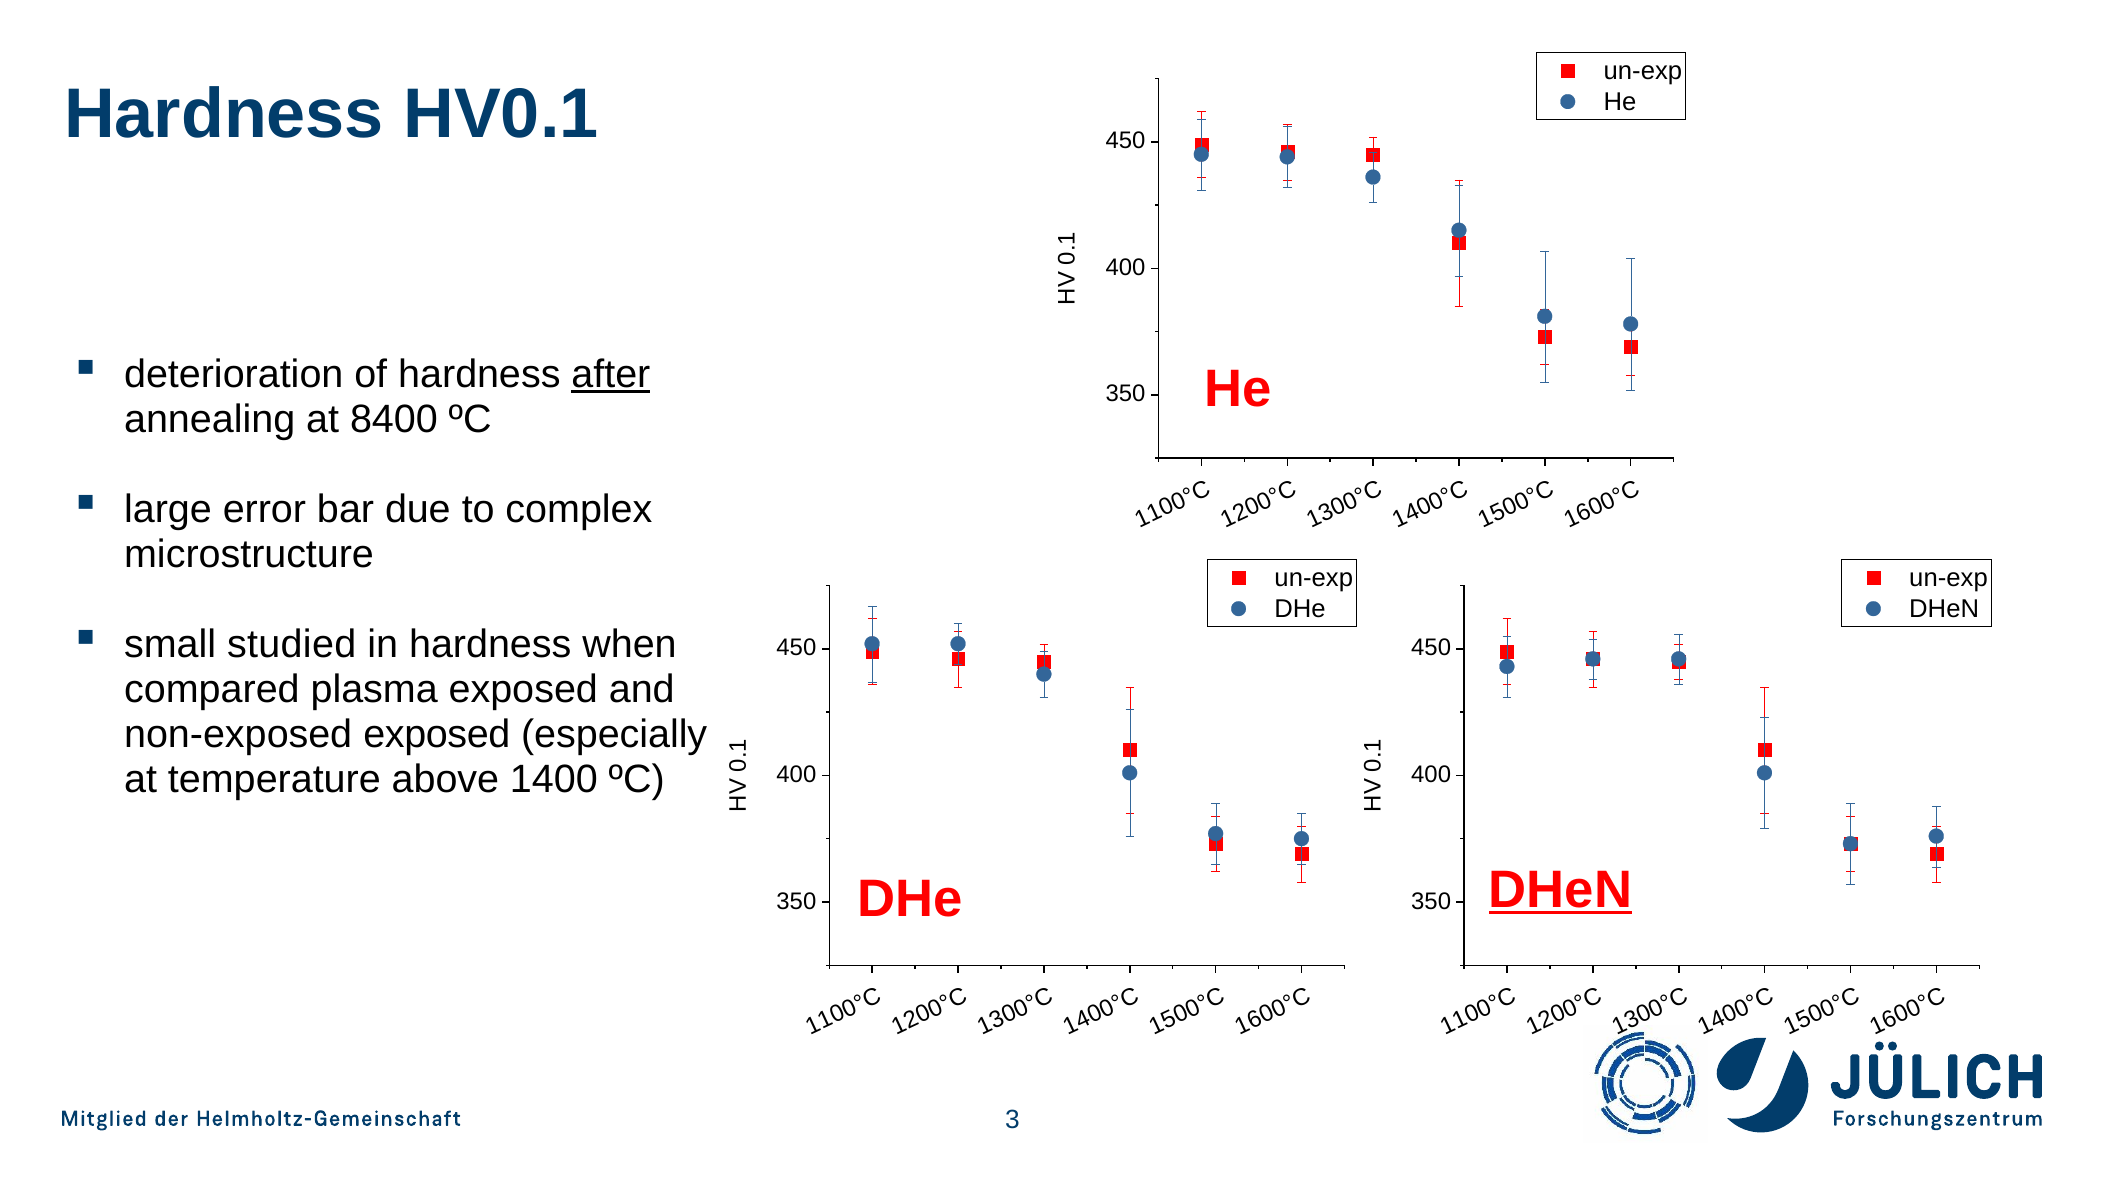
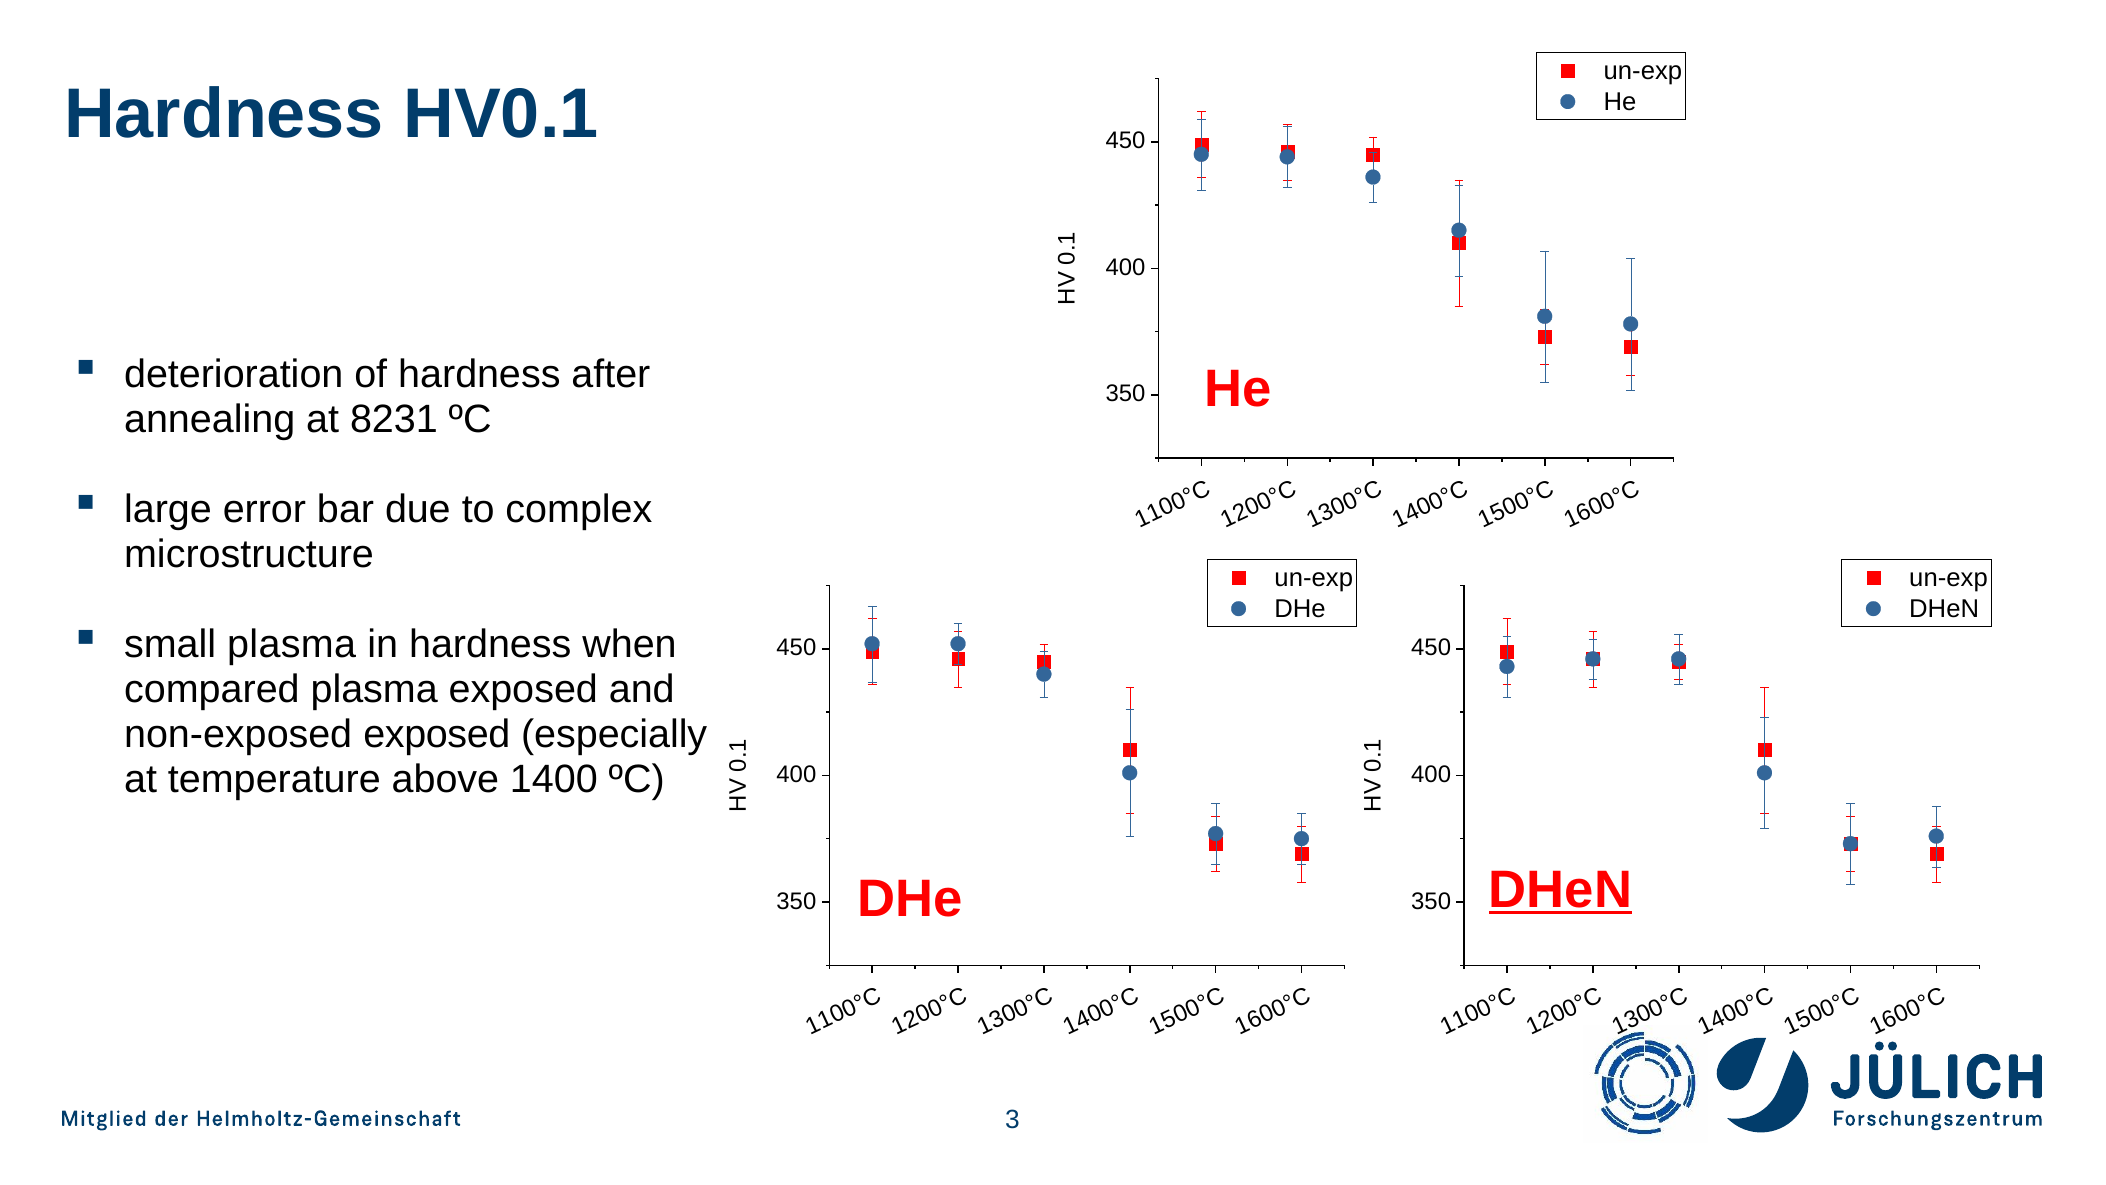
after underline: present -> none (611, 374)
8400: 8400 -> 8231 (394, 419)
small studied: studied -> plasma (292, 644)
